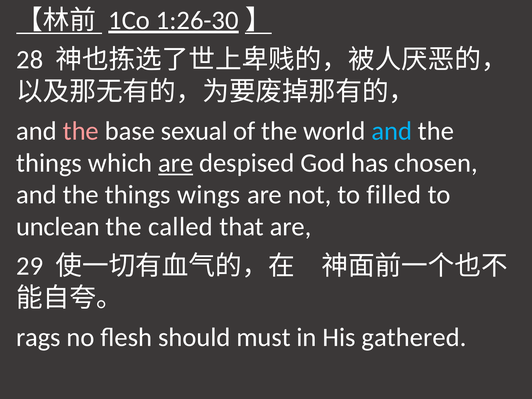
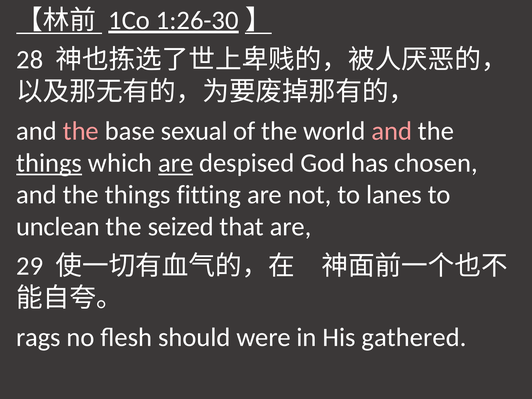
and colour: light blue -> pink (392, 131)
things underline: none -> present (49, 163)
wings: wings -> fitting (209, 195)
filled: filled -> lanes (394, 195)
called: called -> seized (181, 227)
must: must -> were (264, 337)
